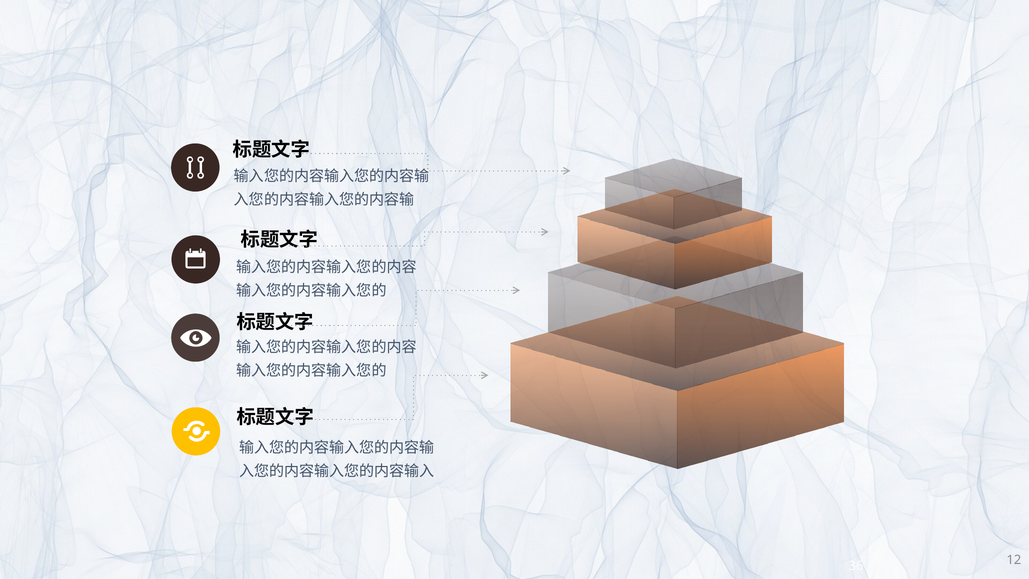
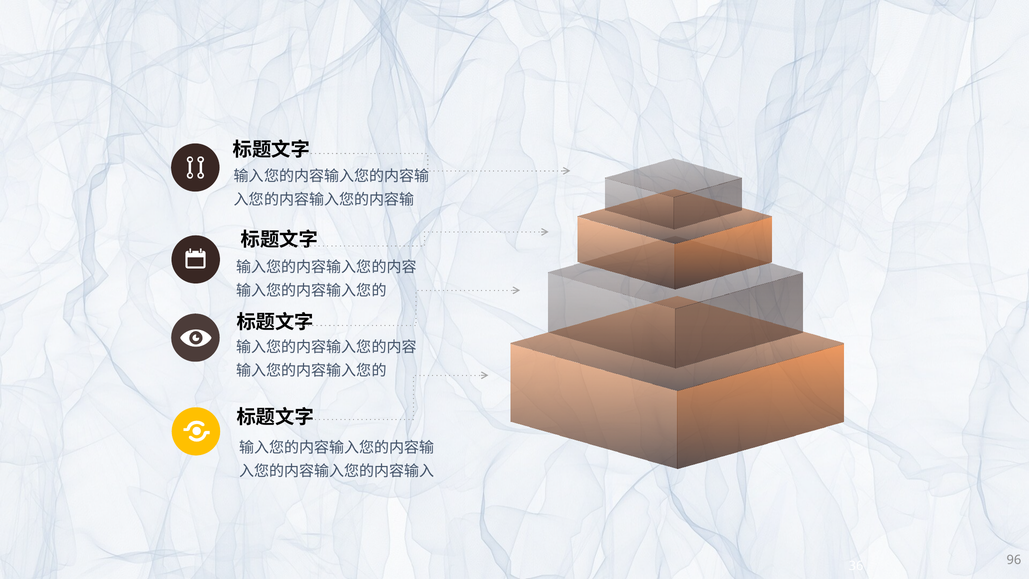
12: 12 -> 96 (1014, 560)
